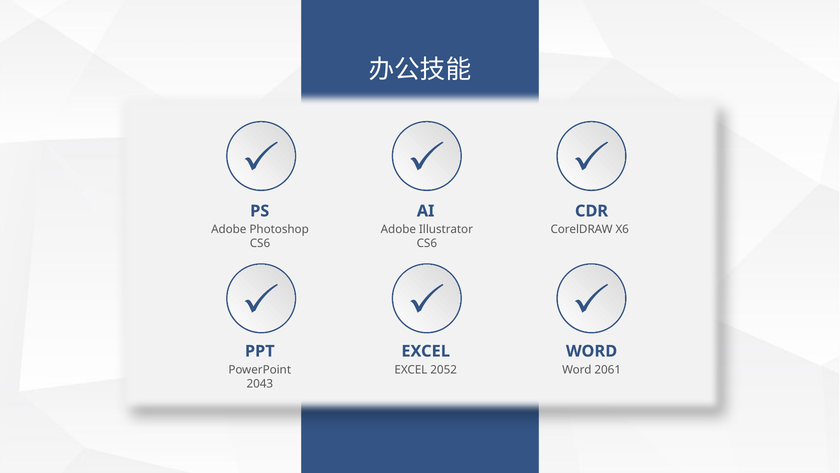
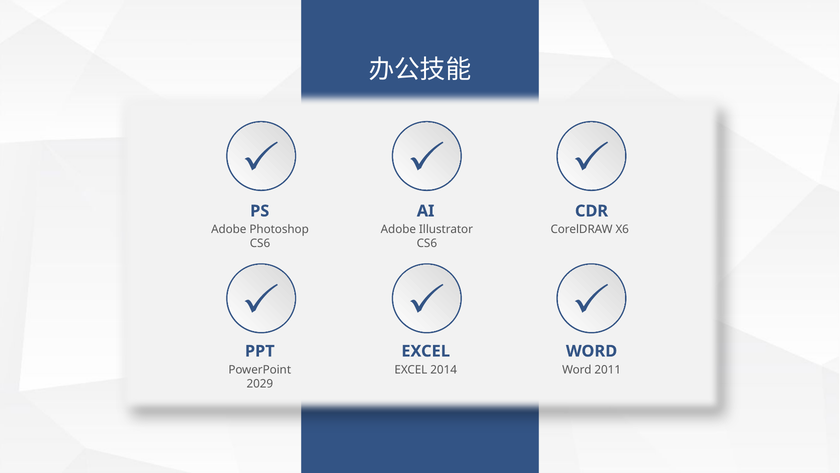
2052: 2052 -> 2014 (444, 369)
2061: 2061 -> 2011 (608, 369)
2043: 2043 -> 2029 (260, 383)
